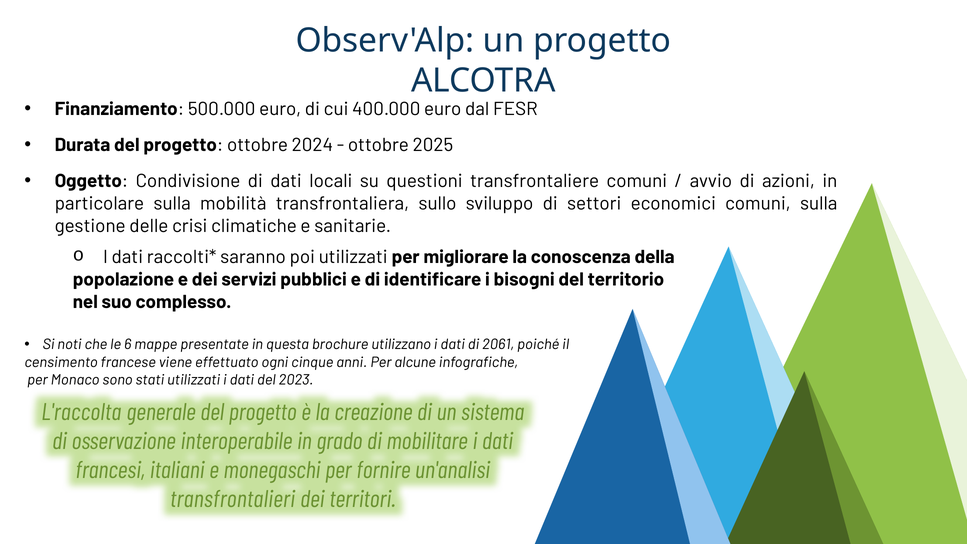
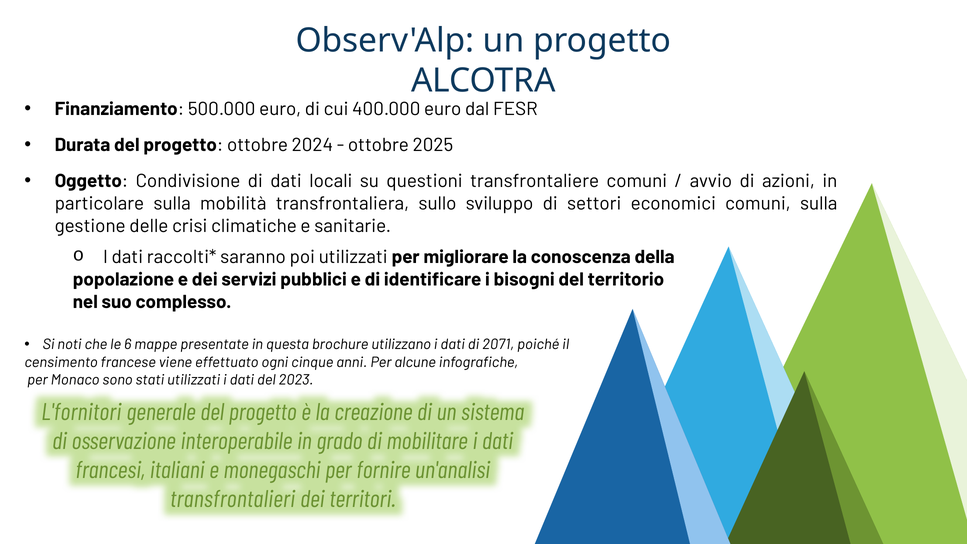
2061: 2061 -> 2071 (498, 345)
L'raccolta: L'raccolta -> L'fornitori (81, 412)
